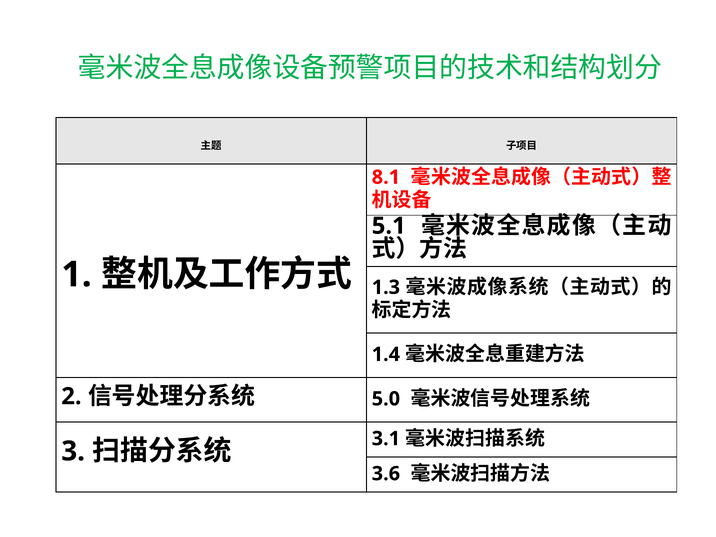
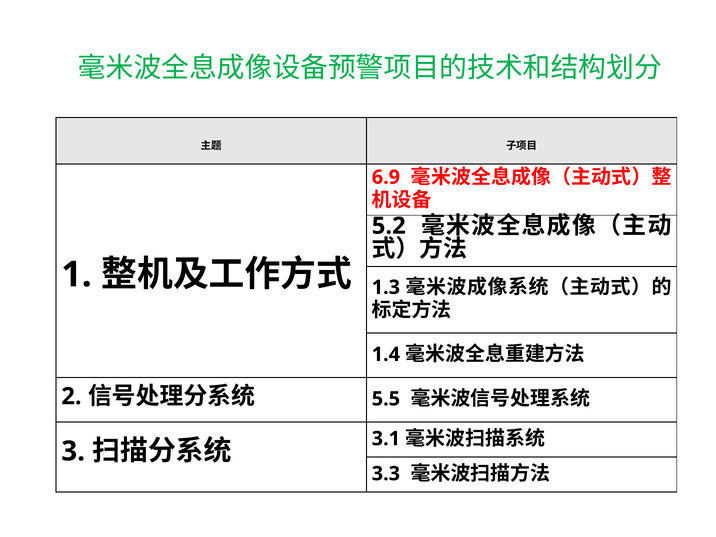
8.1: 8.1 -> 6.9 (386, 177)
5.1: 5.1 -> 5.2 (389, 226)
5.0: 5.0 -> 5.5 (386, 399)
3.6: 3.6 -> 3.3 (386, 474)
